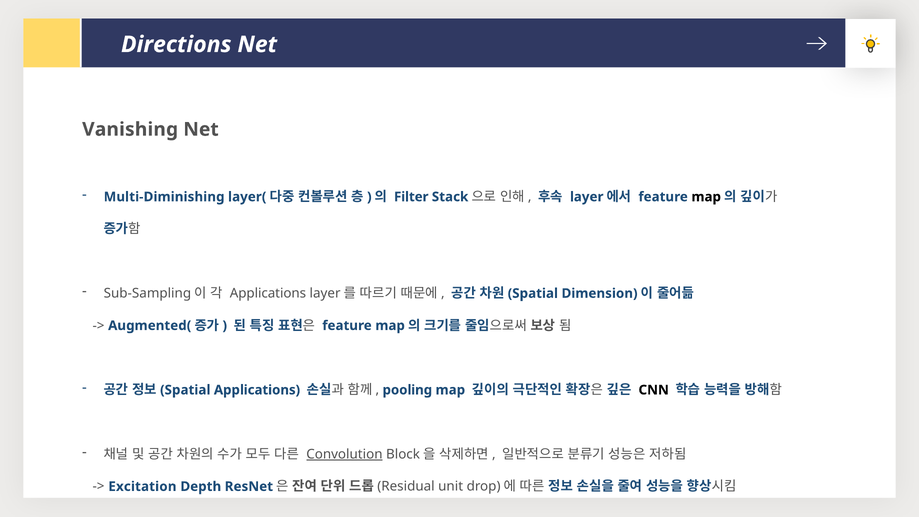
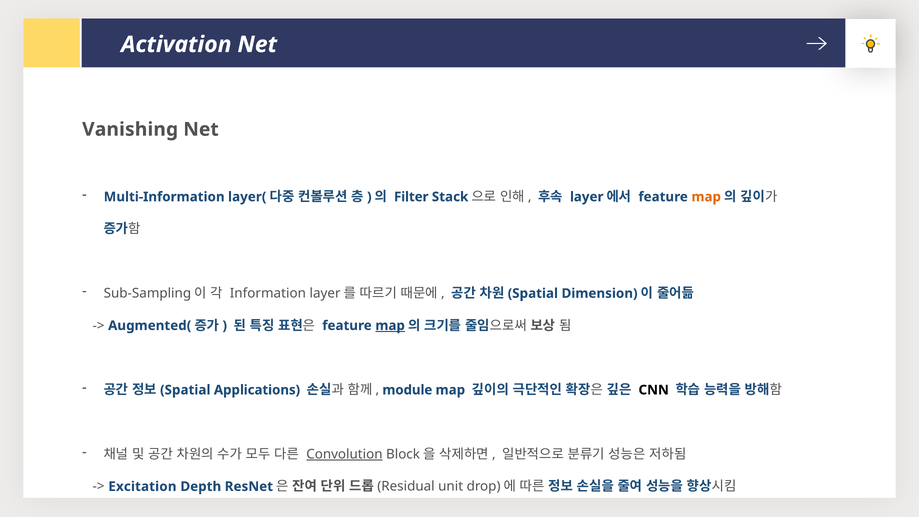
Directions: Directions -> Activation (176, 45)
Multi-Diminishing: Multi-Diminishing -> Multi-Information (164, 197)
map colour: black -> orange (706, 197)
Applications: Applications -> Information (268, 293)
map underline: none -> present (390, 326)
pooling: pooling -> module (407, 390)
